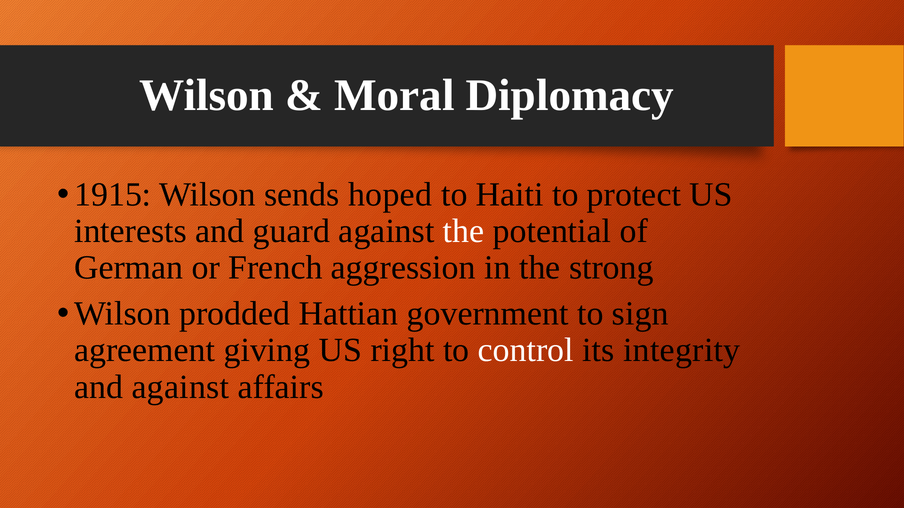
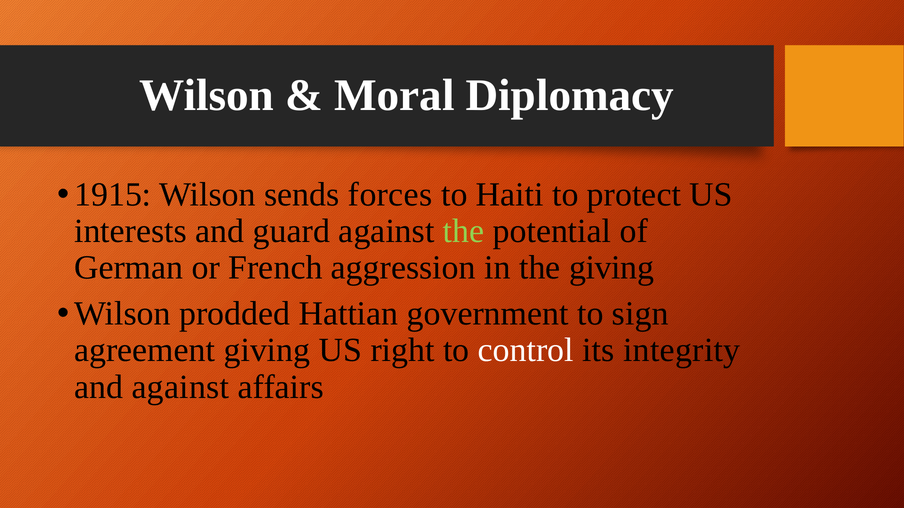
hoped: hoped -> forces (390, 195)
the colour: white -> light green (464, 231)
the strong: strong -> giving (612, 268)
